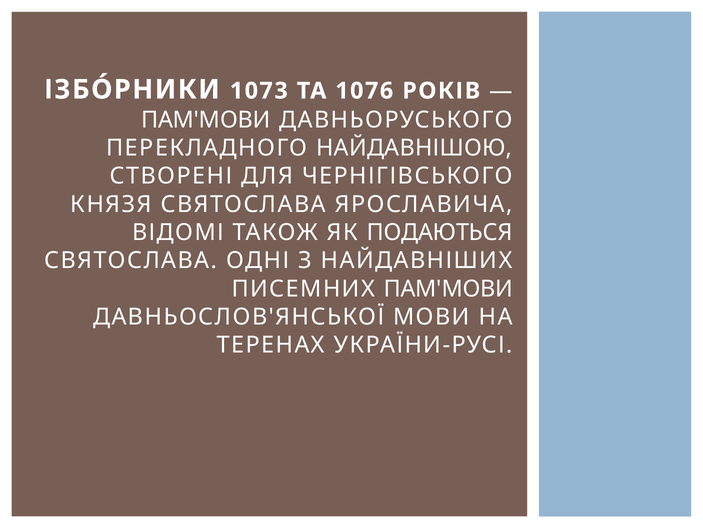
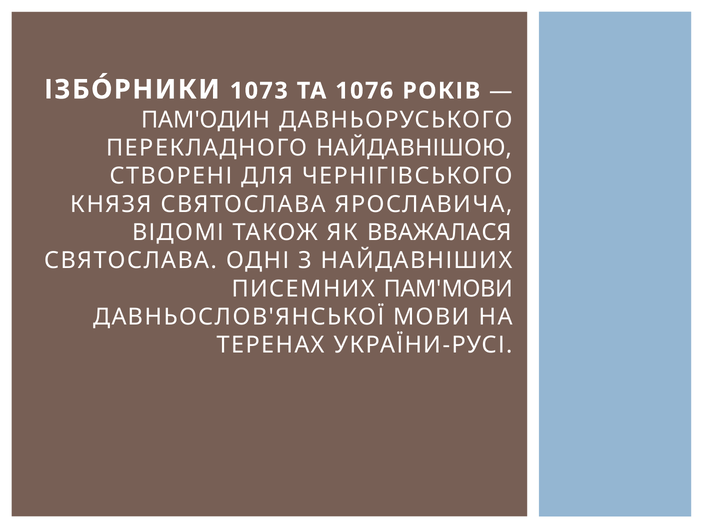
ПАМ'МОВИ: ПАМ'МОВИ -> ПАМ'ОДИН (206, 120)
ПОДАЮТЬСЯ: ПОДАЮТЬСЯ -> ВВАЖАЛАСЯ (440, 232)
